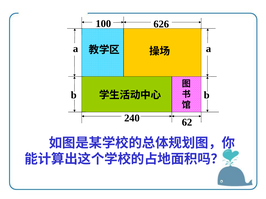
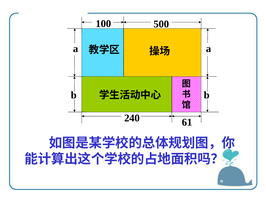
626: 626 -> 500 (161, 24)
62: 62 -> 61 (187, 123)
